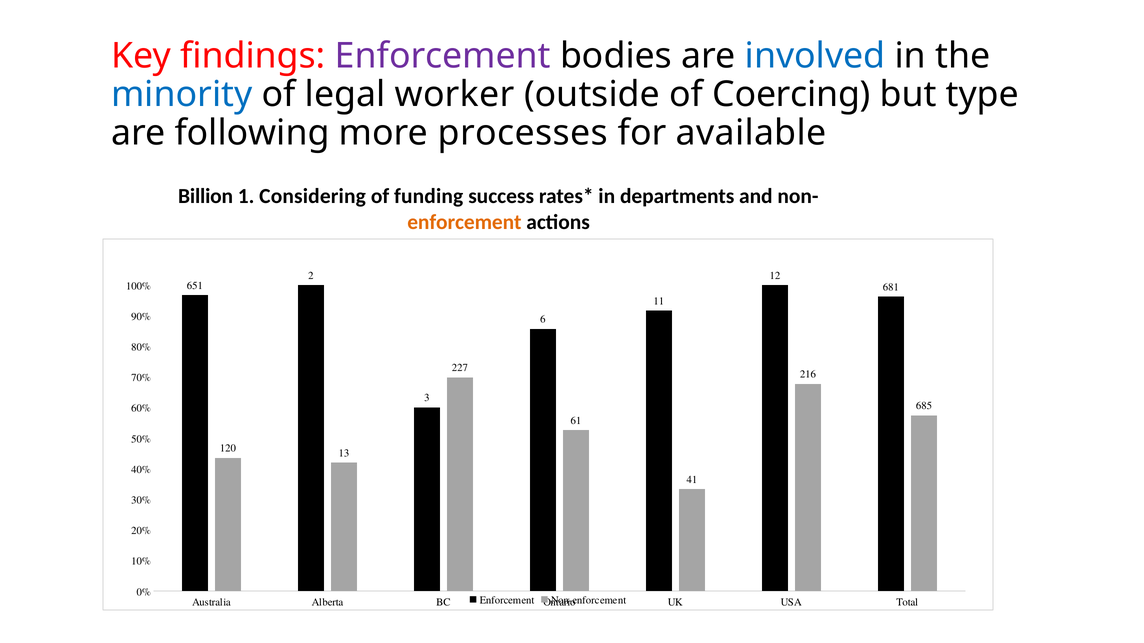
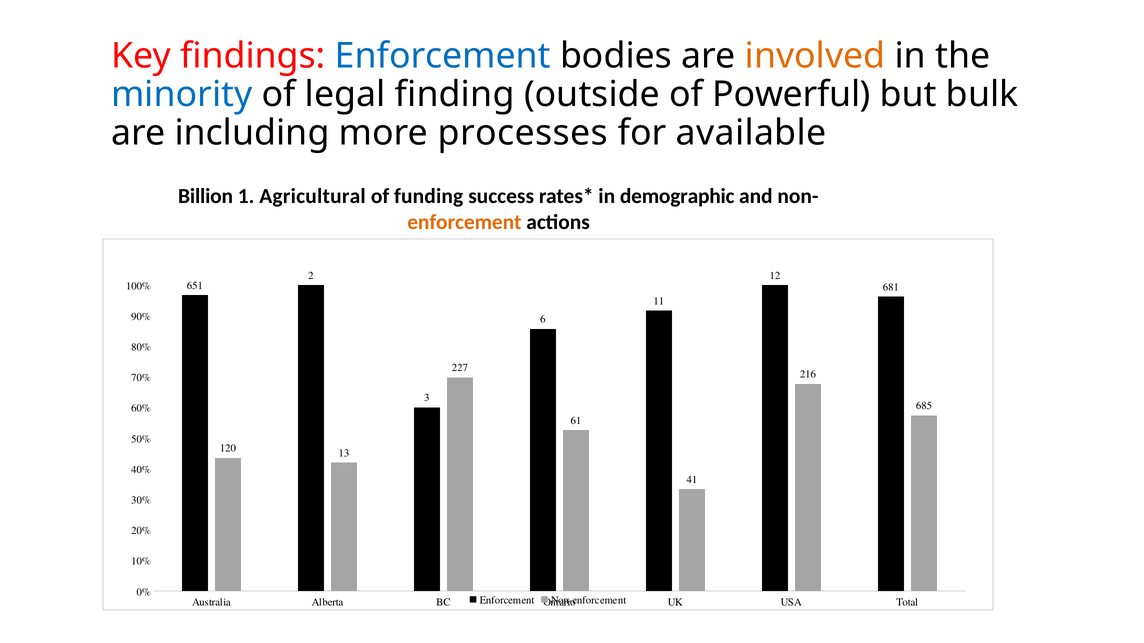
Enforcement colour: purple -> blue (443, 56)
involved colour: blue -> orange (815, 56)
worker: worker -> finding (455, 95)
Coercing: Coercing -> Powerful (792, 95)
type: type -> bulk (982, 95)
following: following -> including (252, 133)
Considering: Considering -> Agricultural (313, 197)
departments: departments -> demographic (677, 197)
